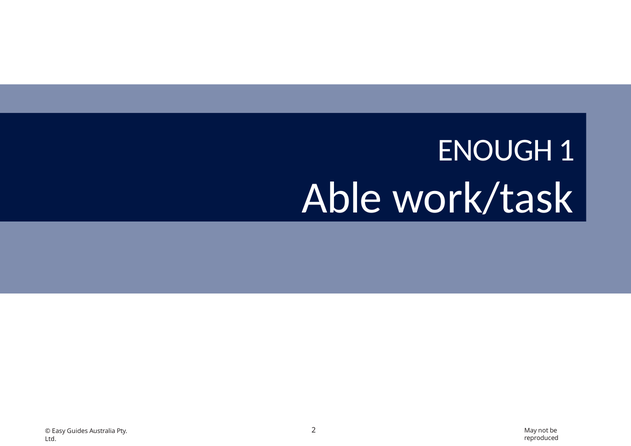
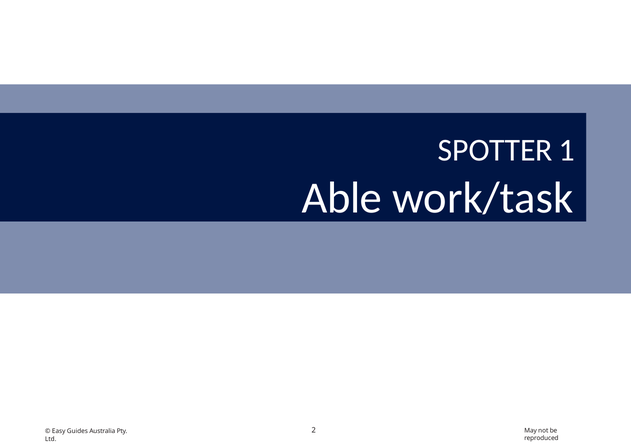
ENOUGH: ENOUGH -> SPOTTER (495, 150)
